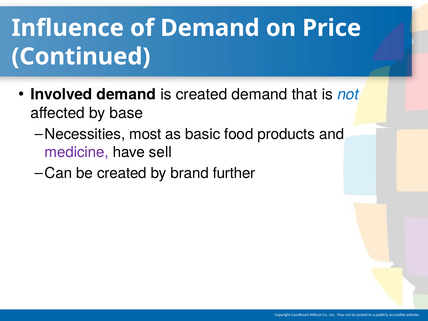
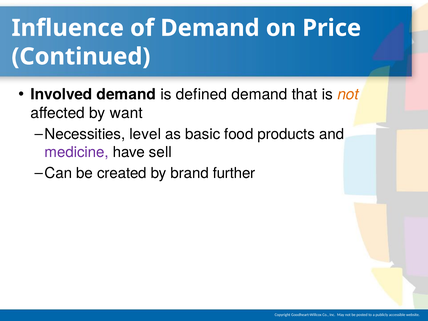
is created: created -> defined (202, 94)
not colour: blue -> orange (348, 94)
base: base -> want (126, 113)
most: most -> level (145, 134)
